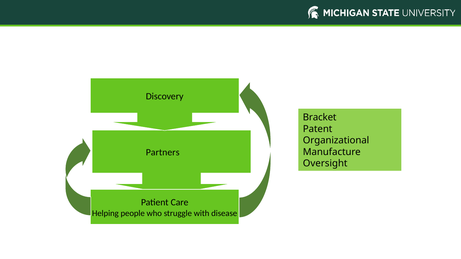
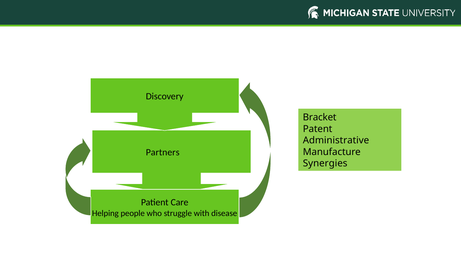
Organizational: Organizational -> Administrative (336, 141)
Oversight: Oversight -> Synergies (325, 164)
